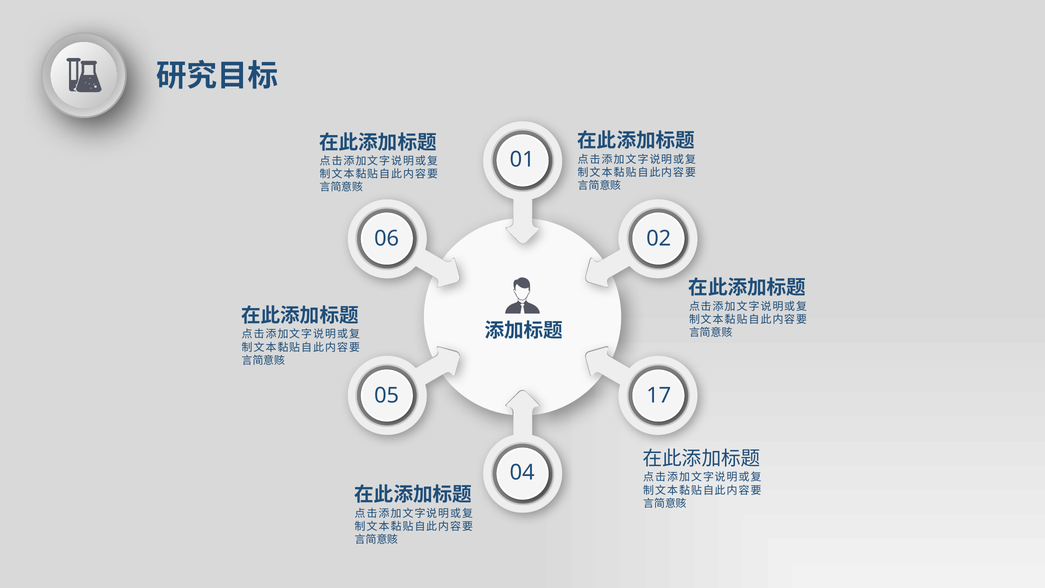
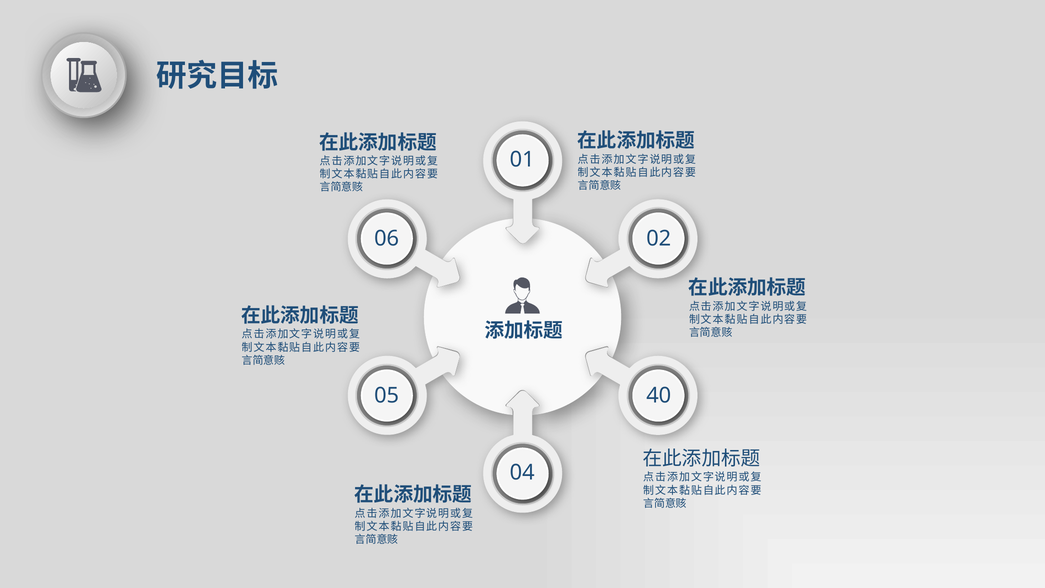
17: 17 -> 40 (659, 395)
